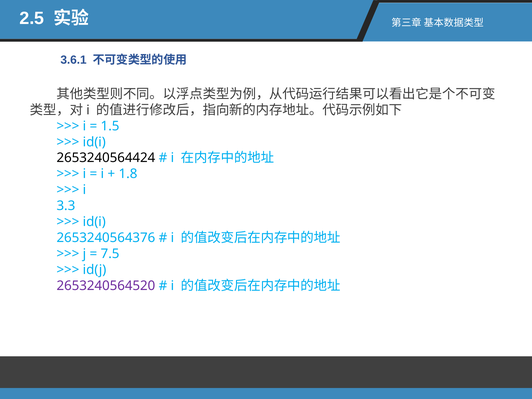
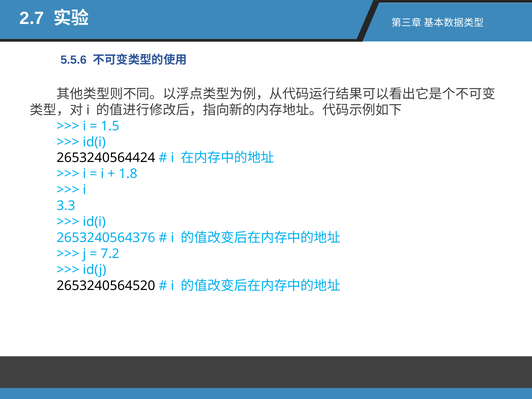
2.5: 2.5 -> 2.7 (32, 18)
3.6.1: 3.6.1 -> 5.5.6 (74, 60)
7.5: 7.5 -> 7.2 (110, 254)
2653240564520 colour: purple -> black (106, 286)
